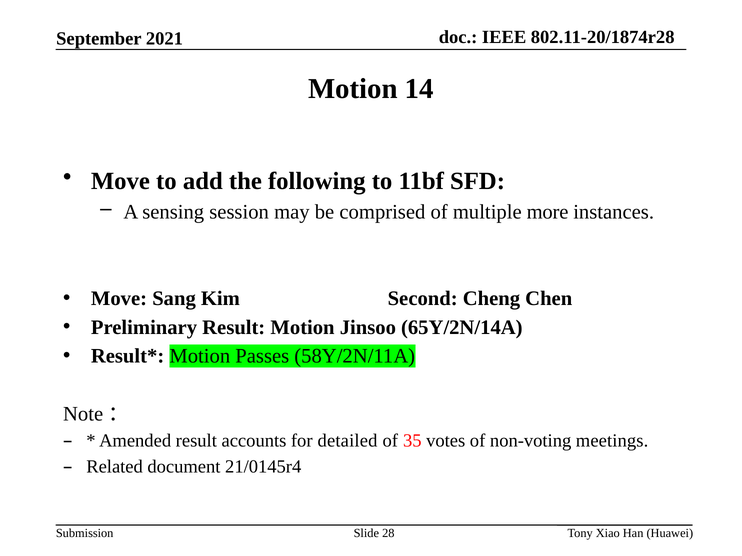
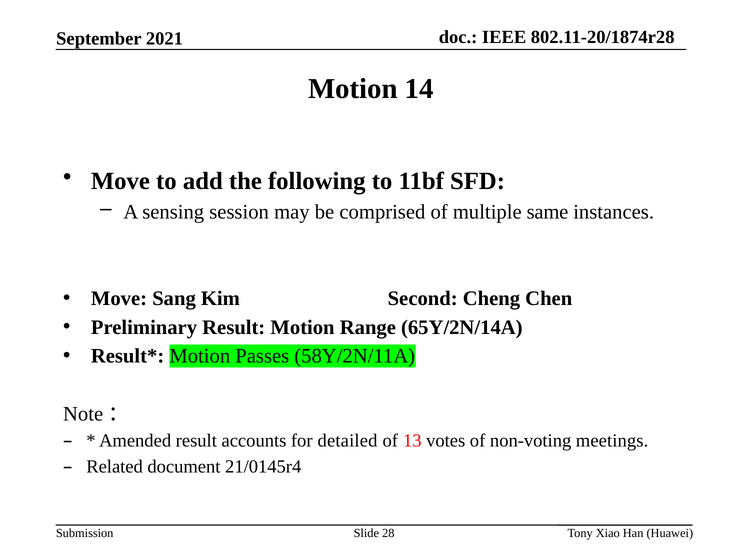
more: more -> same (548, 212)
Jinsoo: Jinsoo -> Range (368, 328)
35: 35 -> 13 (412, 441)
